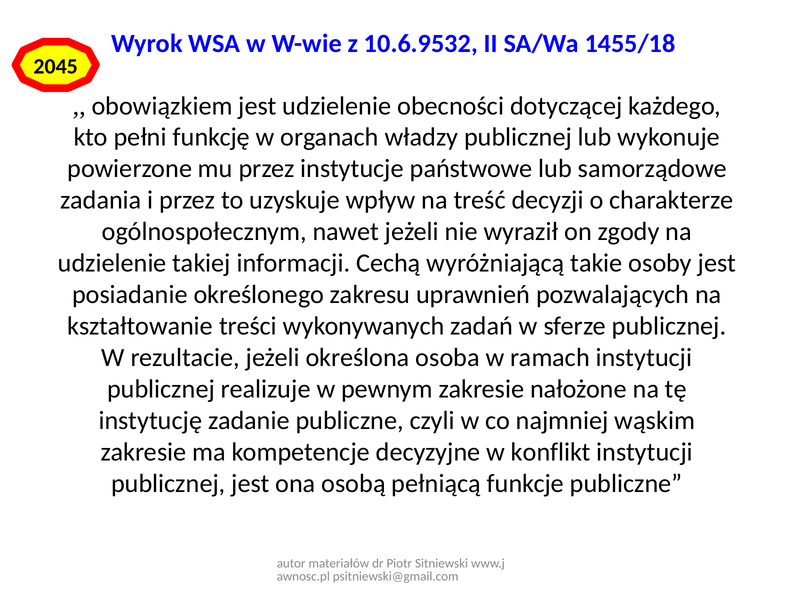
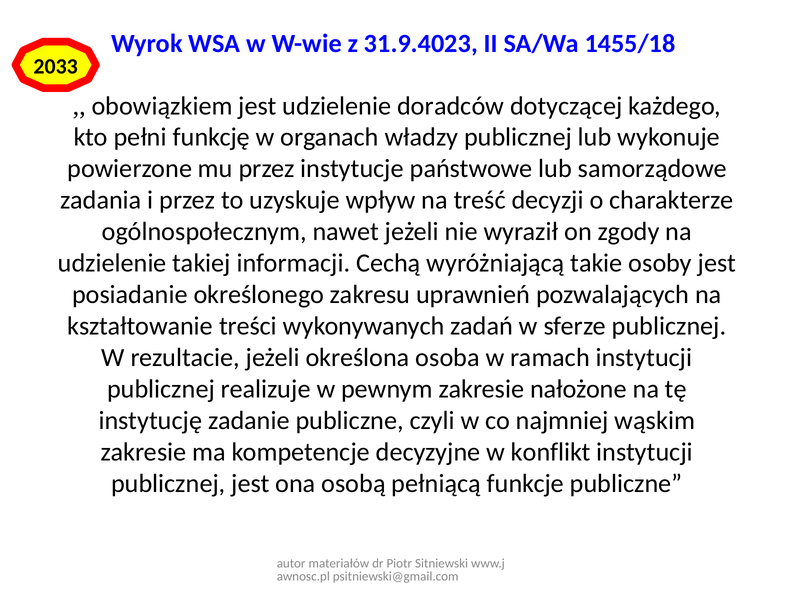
10.6.9532: 10.6.9532 -> 31.9.4023 (421, 43)
2045: 2045 -> 2033 (56, 66)
obecności: obecności -> doradców (451, 106)
